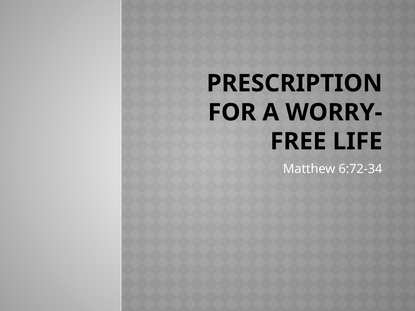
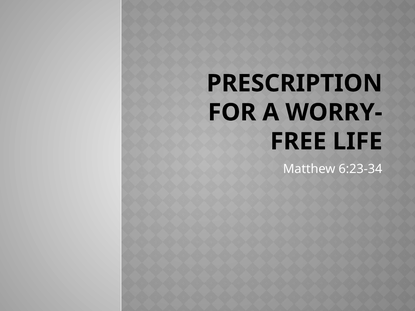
6:72-34: 6:72-34 -> 6:23-34 (360, 169)
